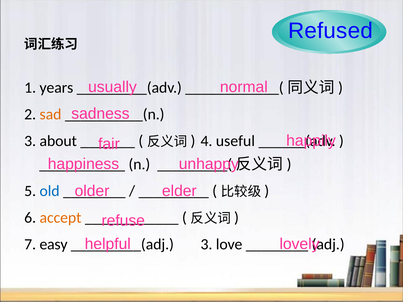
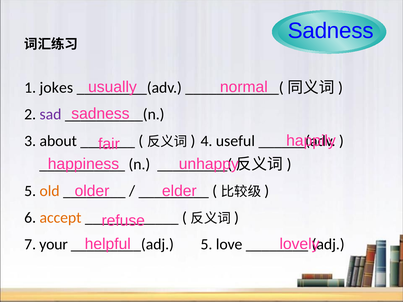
Refused: Refused -> Sadness (331, 31)
years: years -> jokes (56, 88)
sad colour: orange -> purple (50, 114)
old colour: blue -> orange (50, 191)
easy: easy -> your (54, 245)
3: 3 -> 5 (206, 245)
